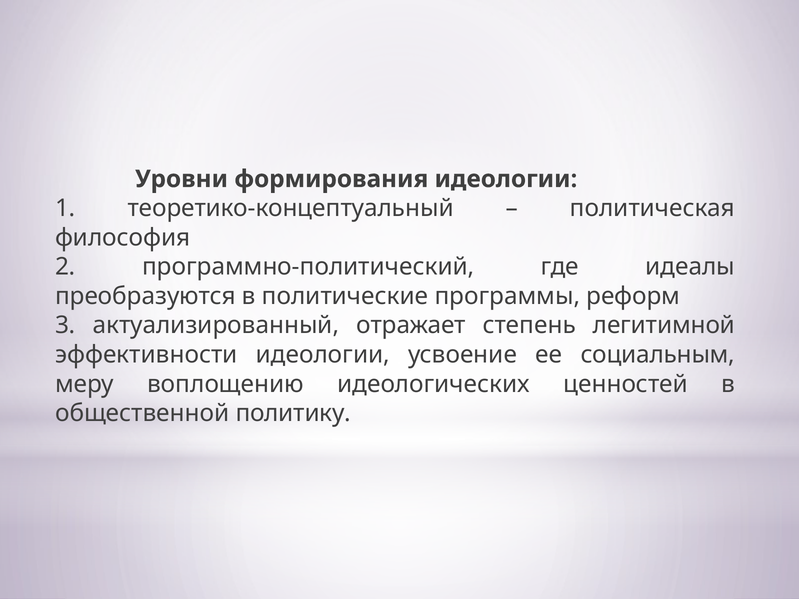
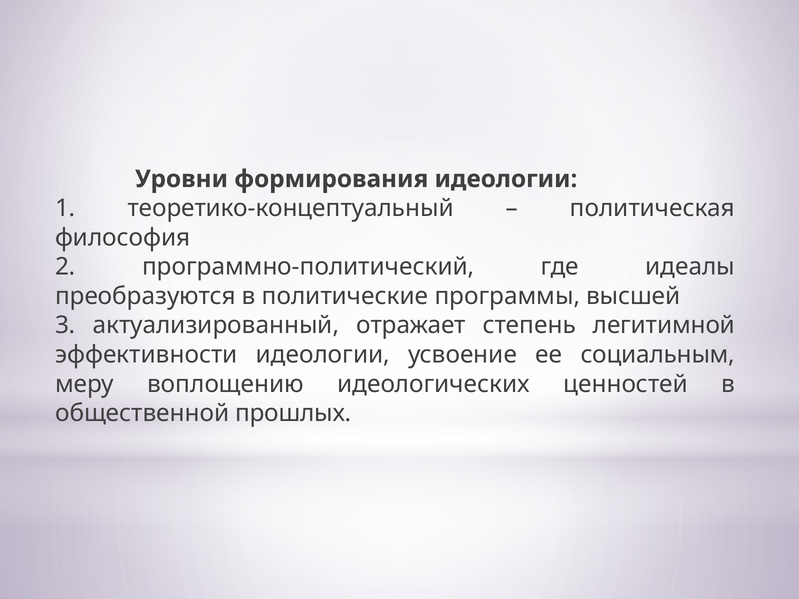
реформ: реформ -> высшей (633, 296)
политику: политику -> прошлых (293, 413)
